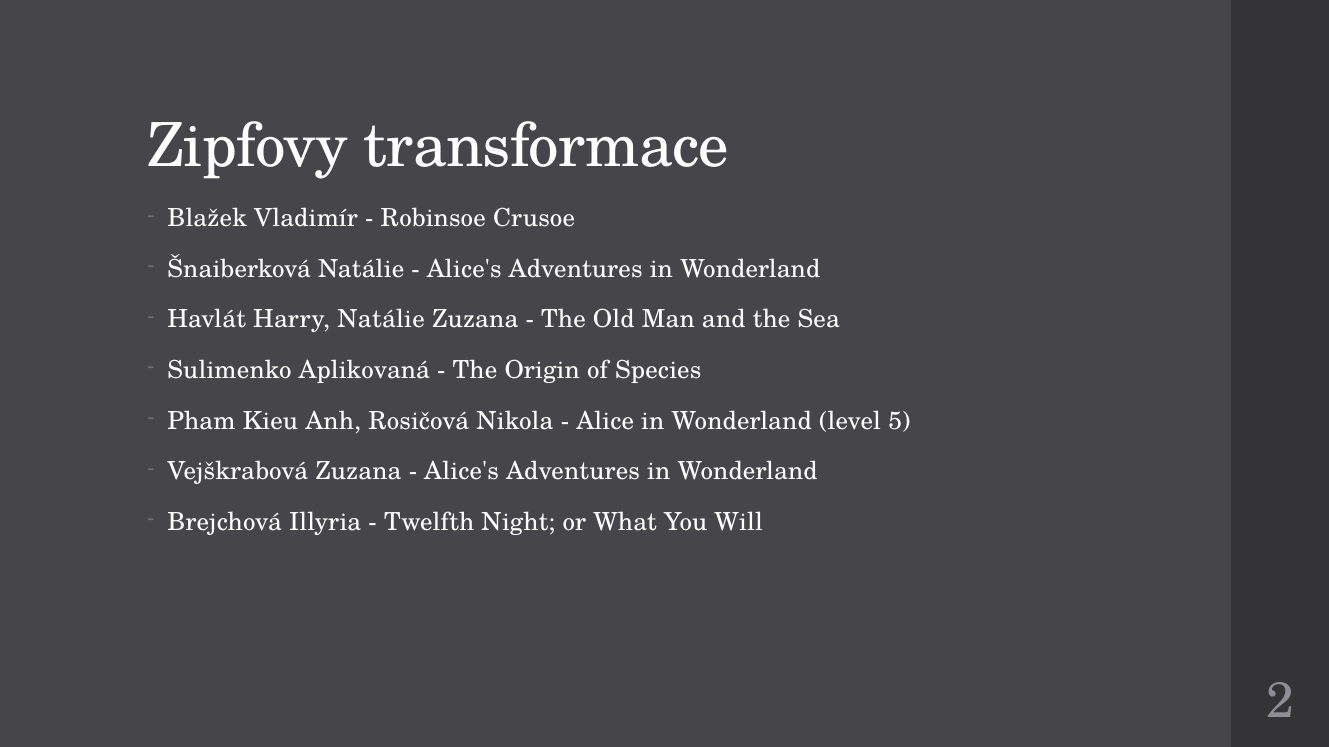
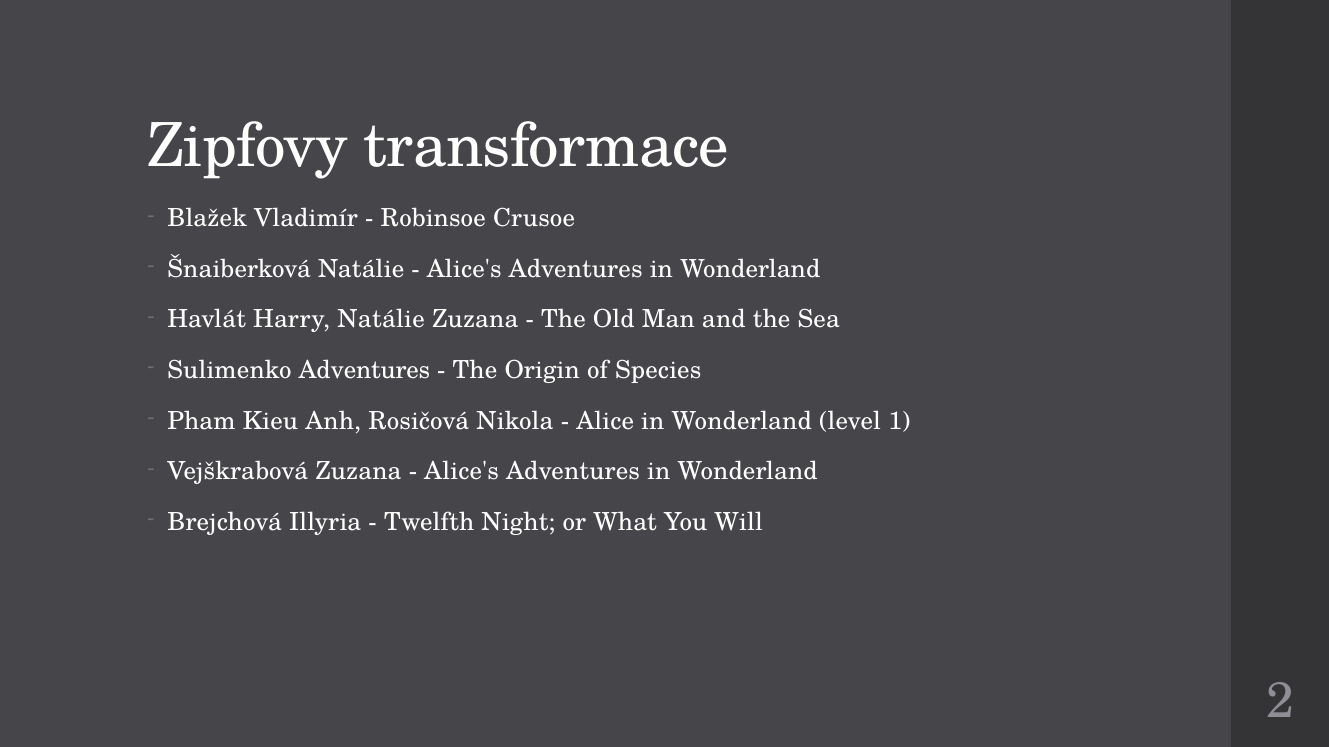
Sulimenko Aplikovaná: Aplikovaná -> Adventures (364, 371)
5: 5 -> 1 (899, 421)
